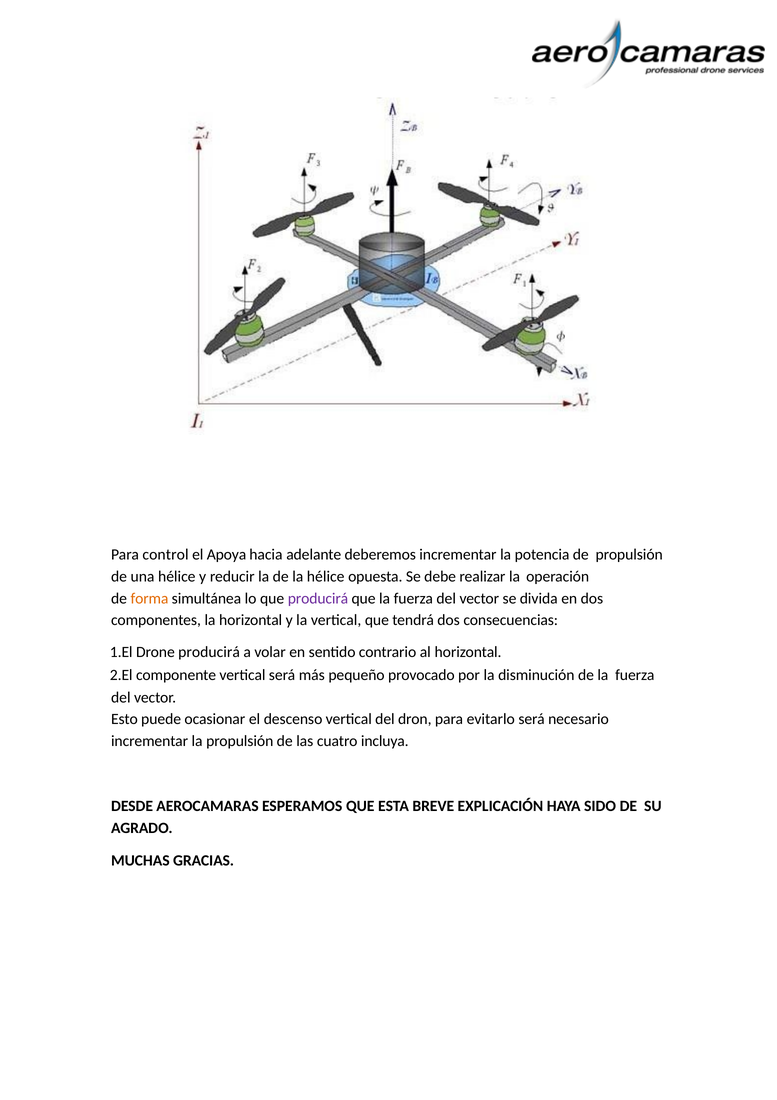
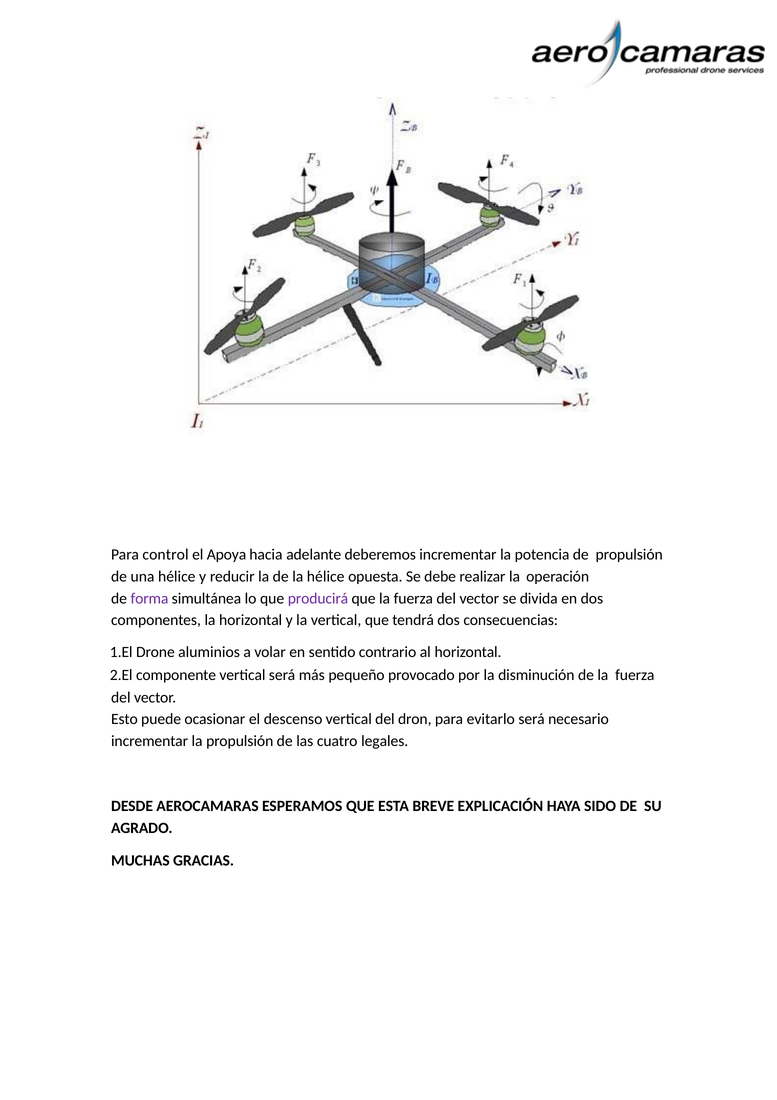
forma colour: orange -> purple (149, 598)
Drone producirá: producirá -> aluminios (209, 652)
incluya: incluya -> legales (385, 741)
